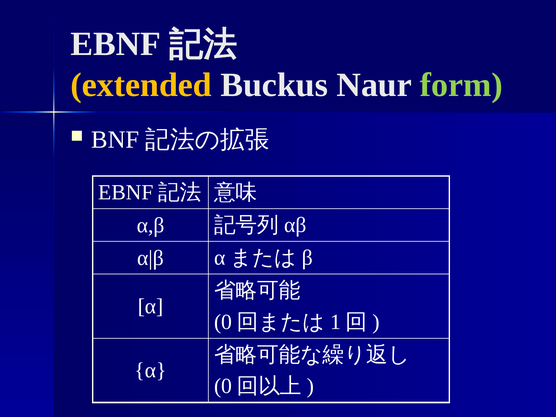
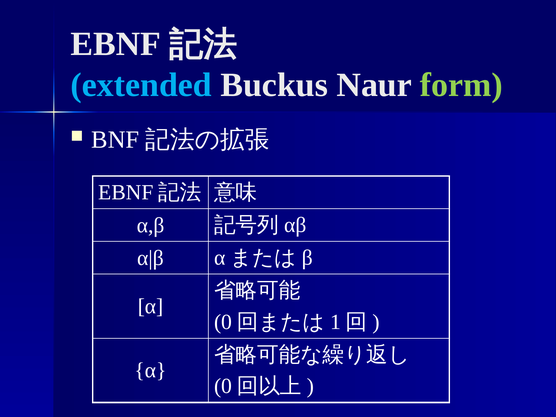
extended colour: yellow -> light blue (141, 85)
